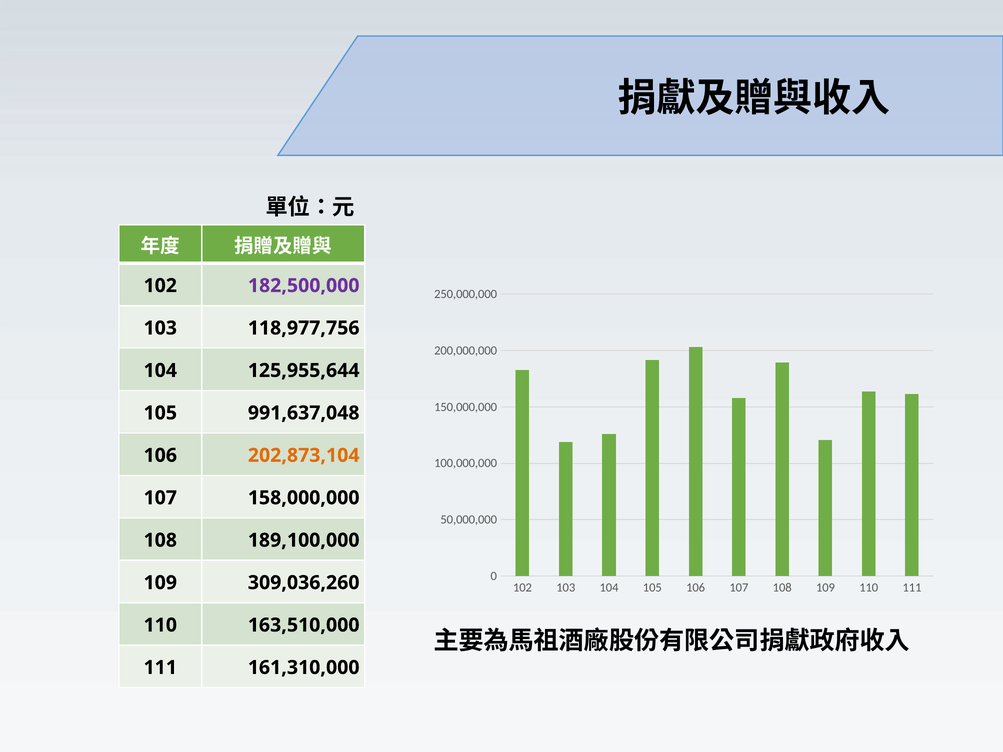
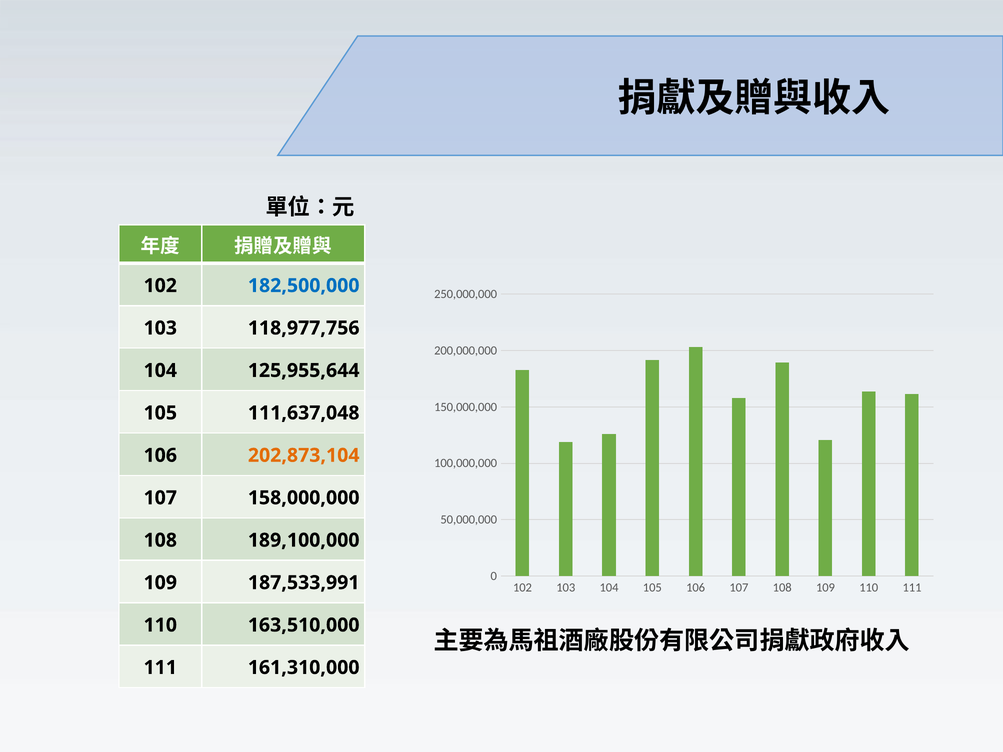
182,500,000 colour: purple -> blue (304, 286)
991,637,048: 991,637,048 -> 111,637,048 (304, 413)
309,036,260: 309,036,260 -> 187,533,991 (304, 583)
